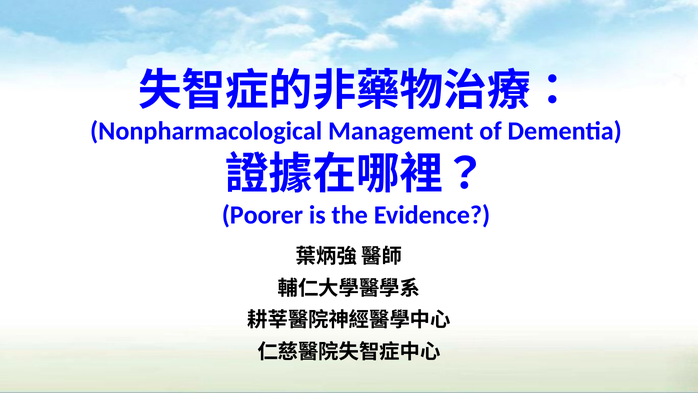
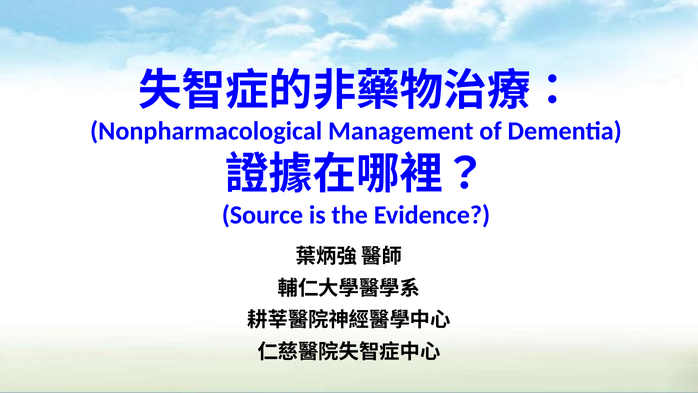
Poorer: Poorer -> Source (262, 215)
